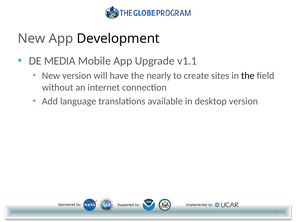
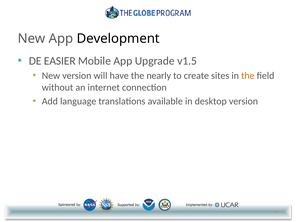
MEDIA: MEDIA -> EASIER (60, 61)
v1.1: v1.1 -> v1.5 (187, 61)
the colour: black -> orange (248, 76)
